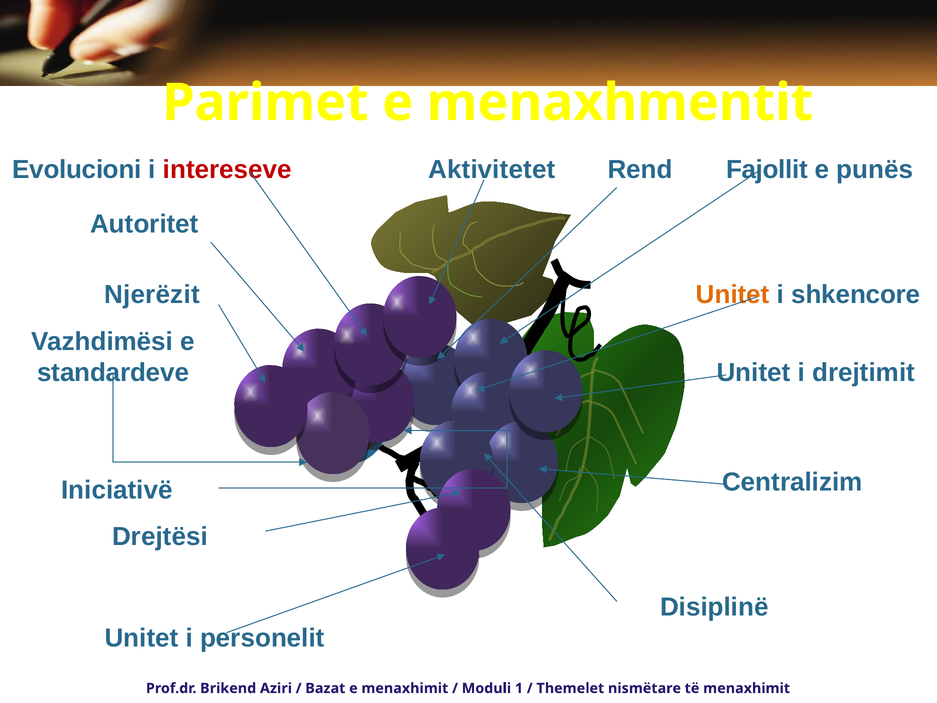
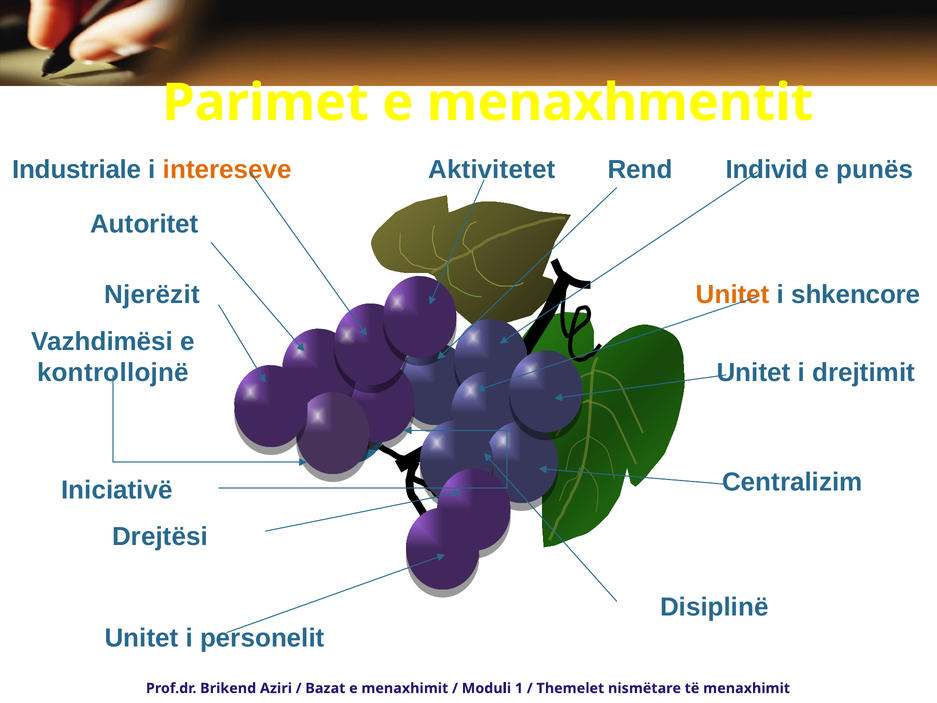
Evolucioni: Evolucioni -> Industriale (77, 170)
intereseve colour: red -> orange (227, 170)
Fajollit: Fajollit -> Individ (767, 170)
standardeve: standardeve -> kontrollojnë (113, 373)
